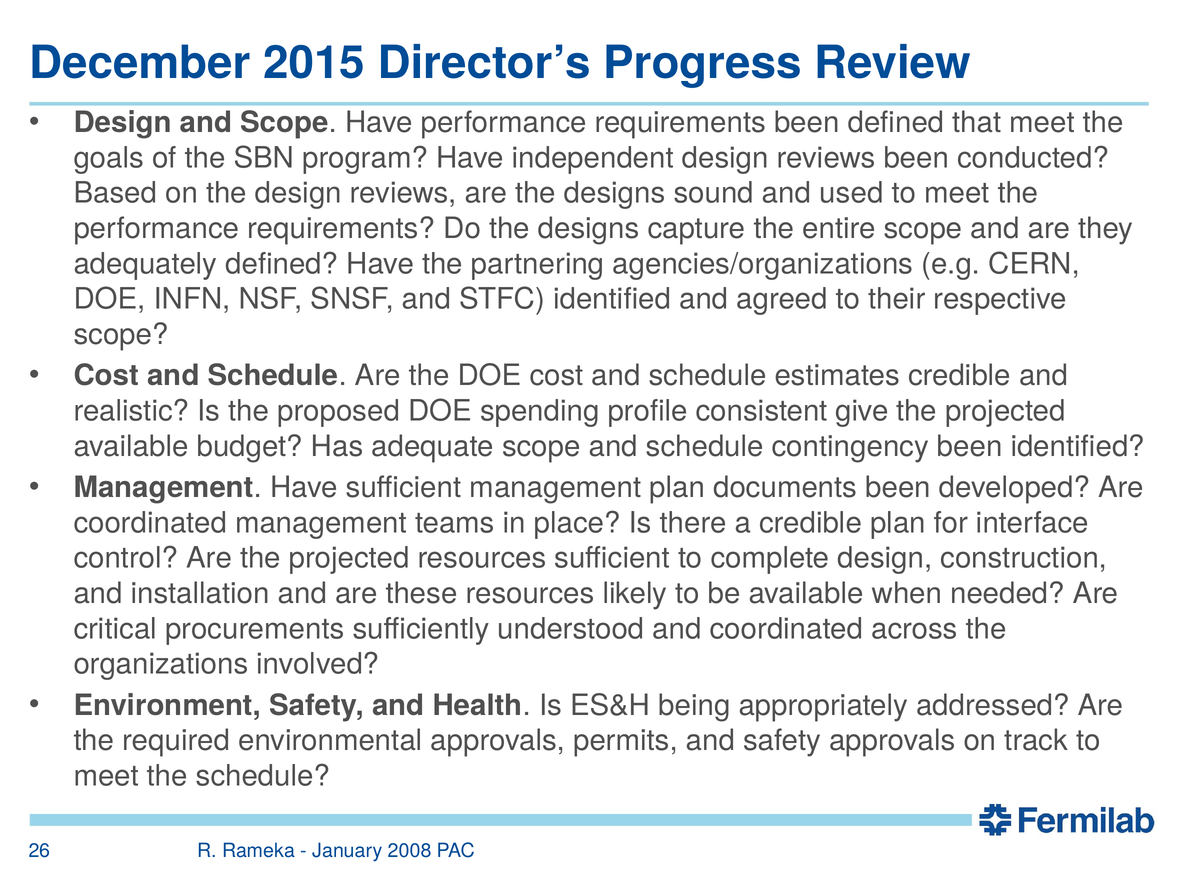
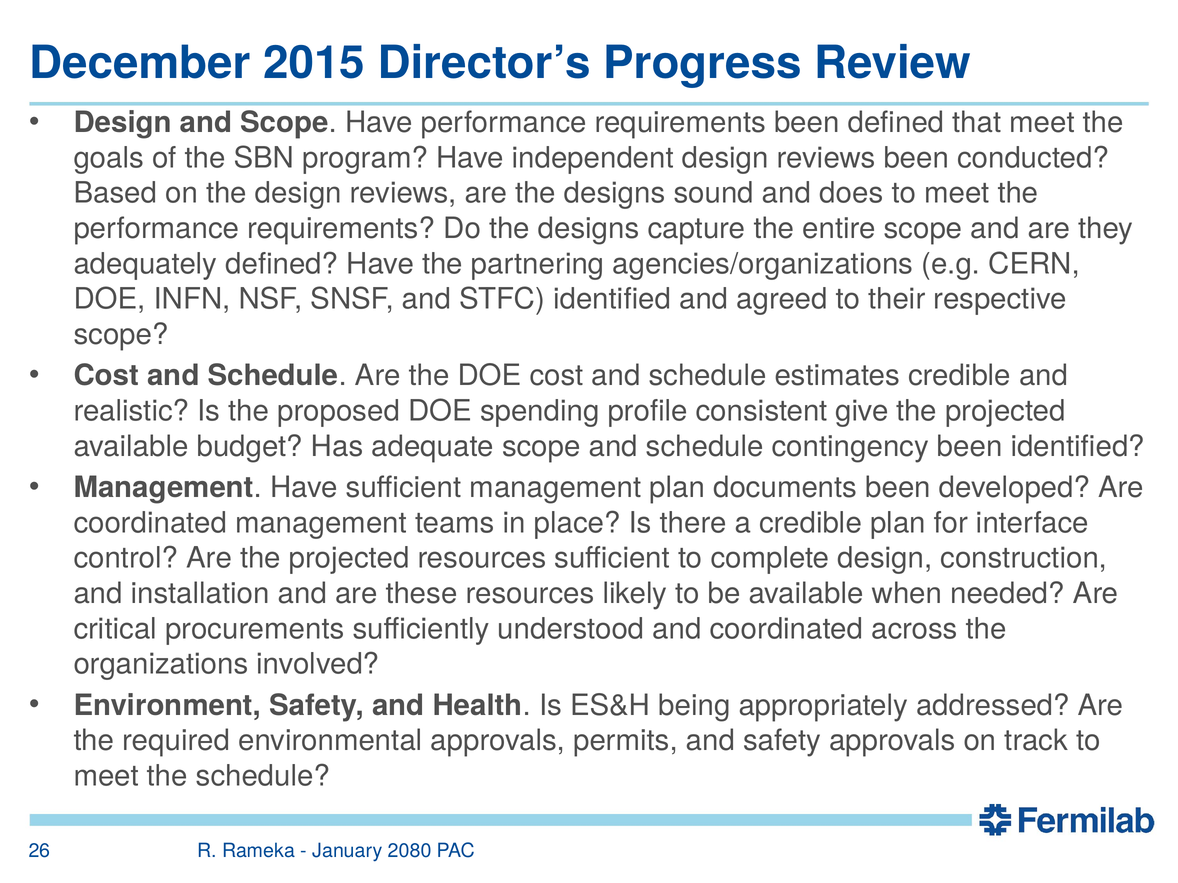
used: used -> does (851, 193)
2008: 2008 -> 2080 (410, 851)
